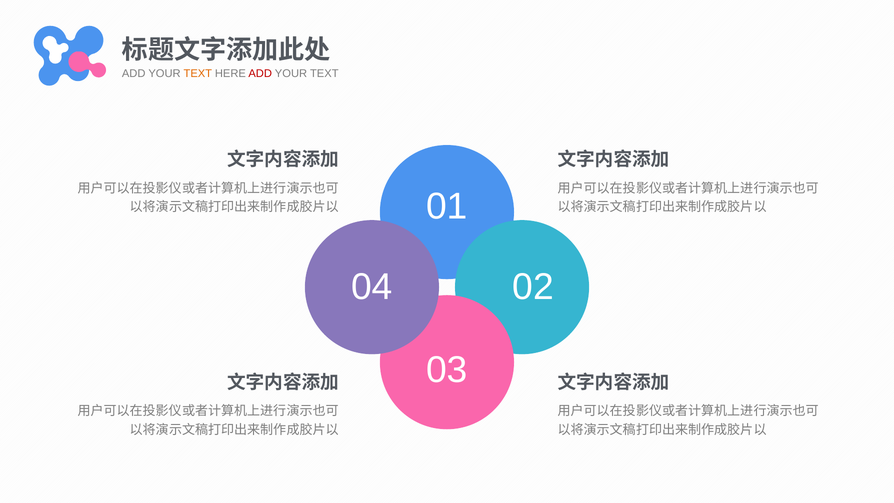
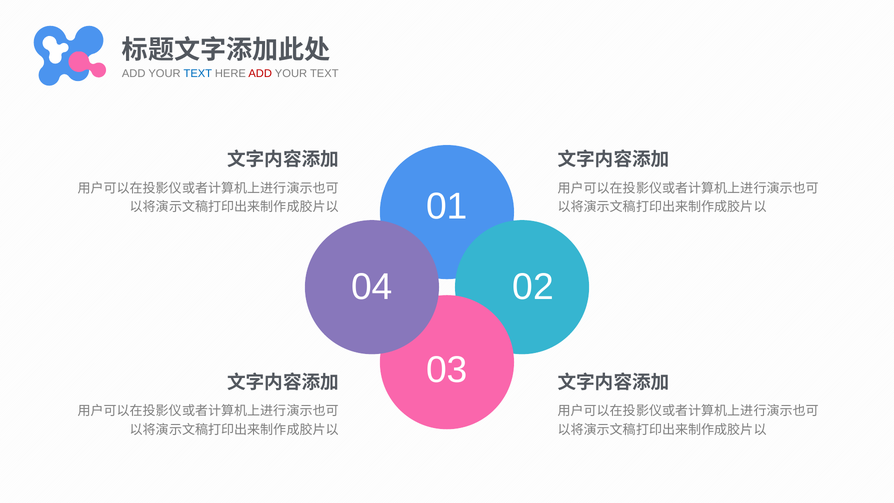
TEXT colour: orange -> blue (198, 73)
